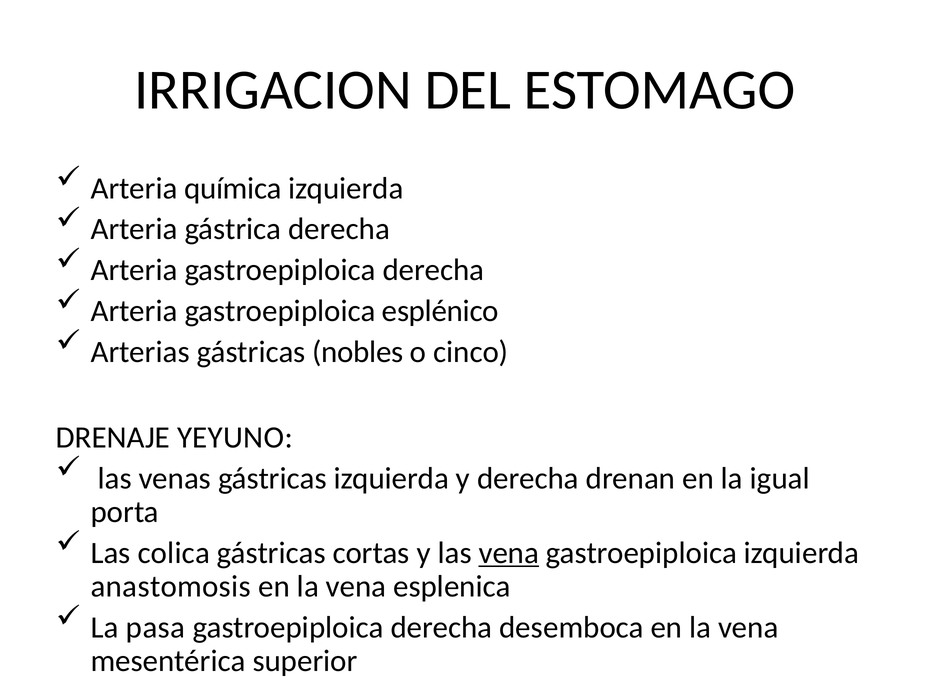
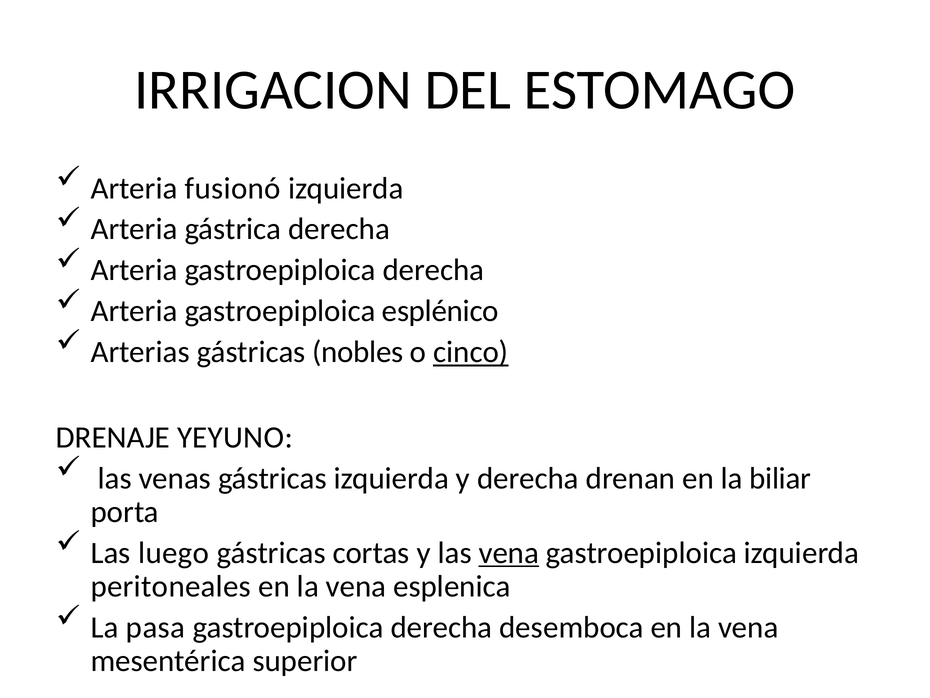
química: química -> fusionó (233, 188)
cinco underline: none -> present (471, 352)
igual: igual -> biliar (780, 478)
colica: colica -> luego (174, 553)
anastomosis: anastomosis -> peritoneales (171, 586)
